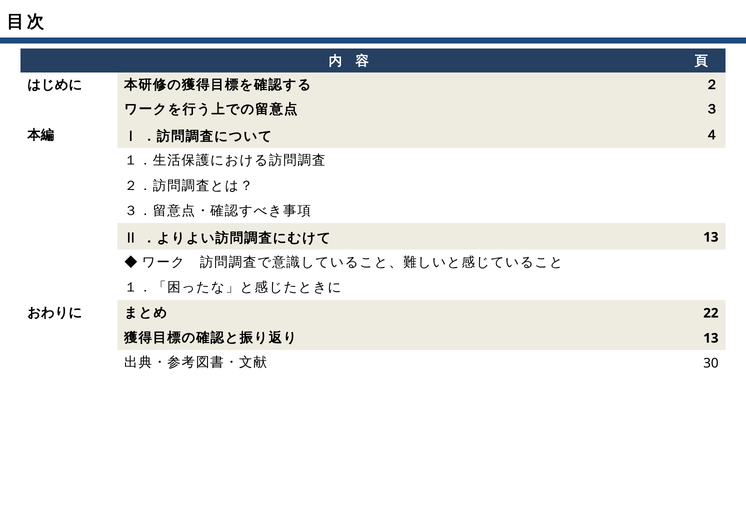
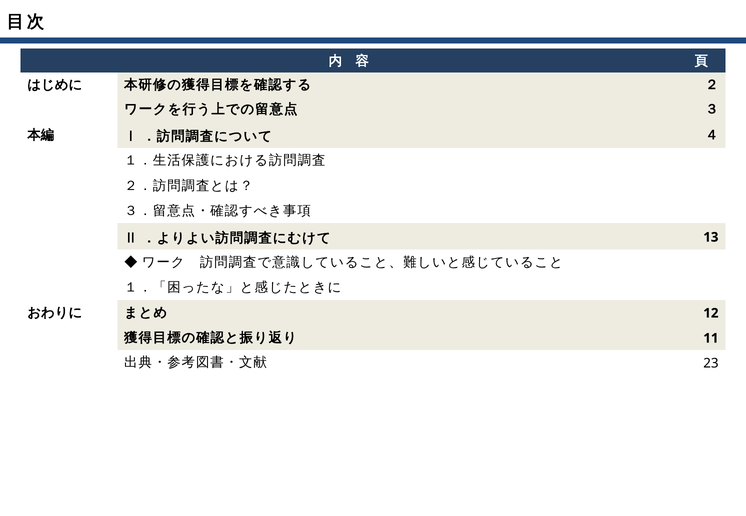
22: 22 -> 12 (711, 313)
13: 13 -> 11 (711, 339)
30: 30 -> 23 (711, 364)
